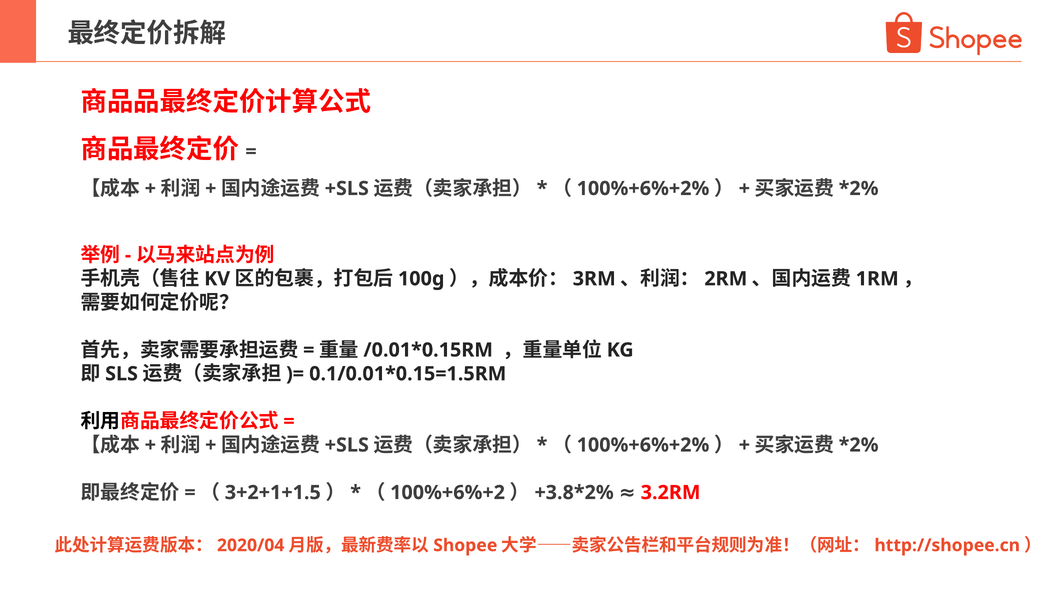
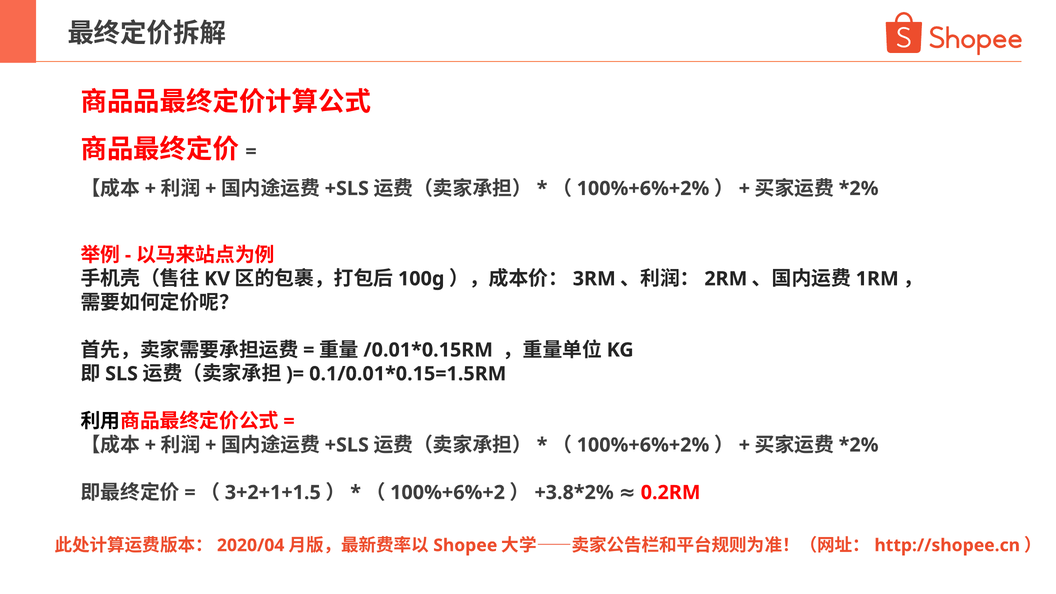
3.2RM: 3.2RM -> 0.2RM (671, 493)
